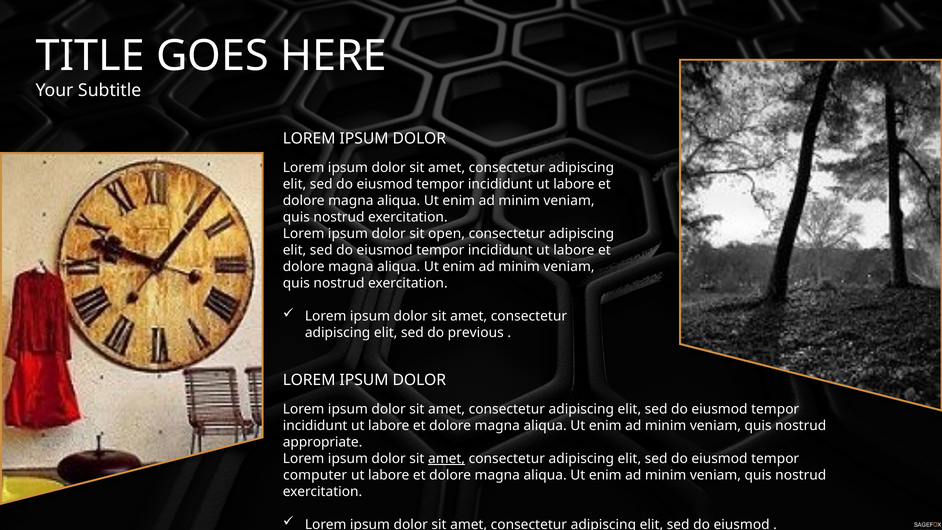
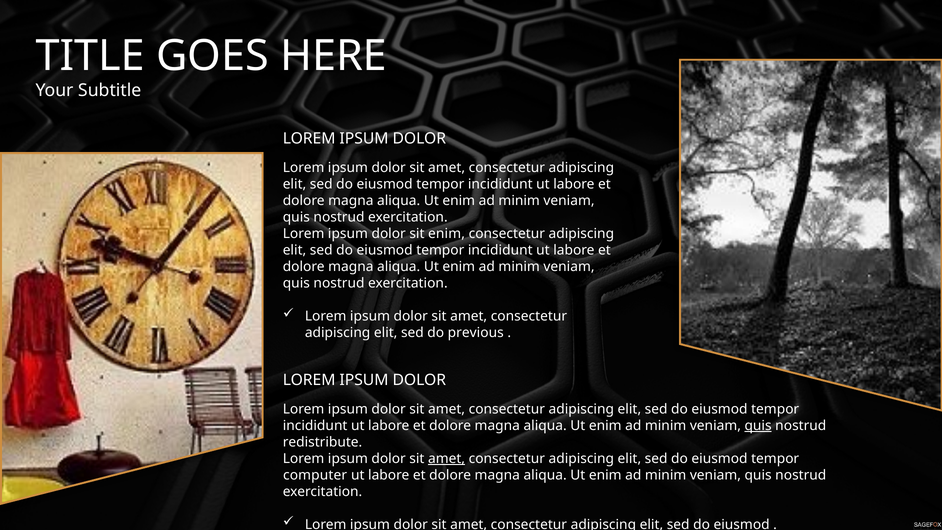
sit open: open -> enim (447, 234)
quis underline: none -> present (758, 426)
appropriate: appropriate -> redistribute (323, 442)
